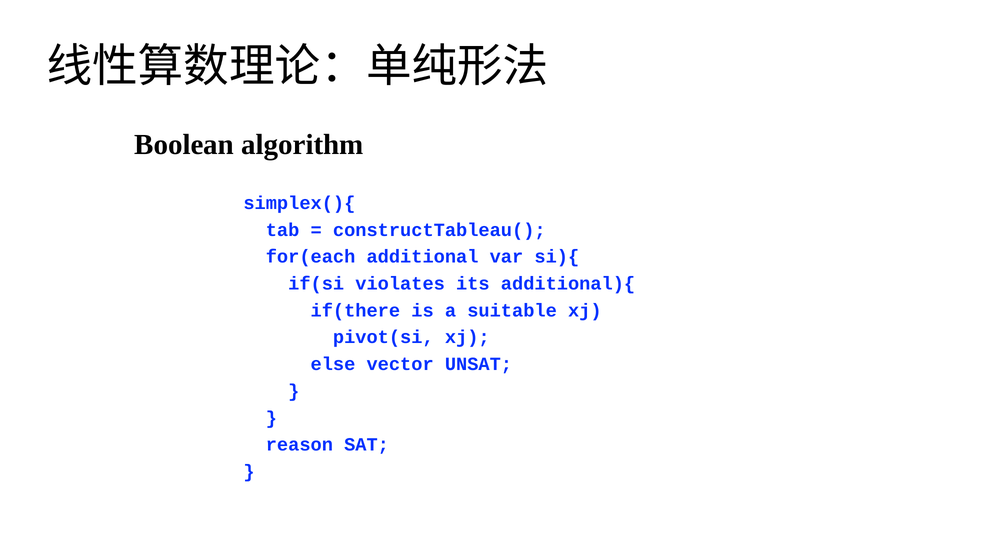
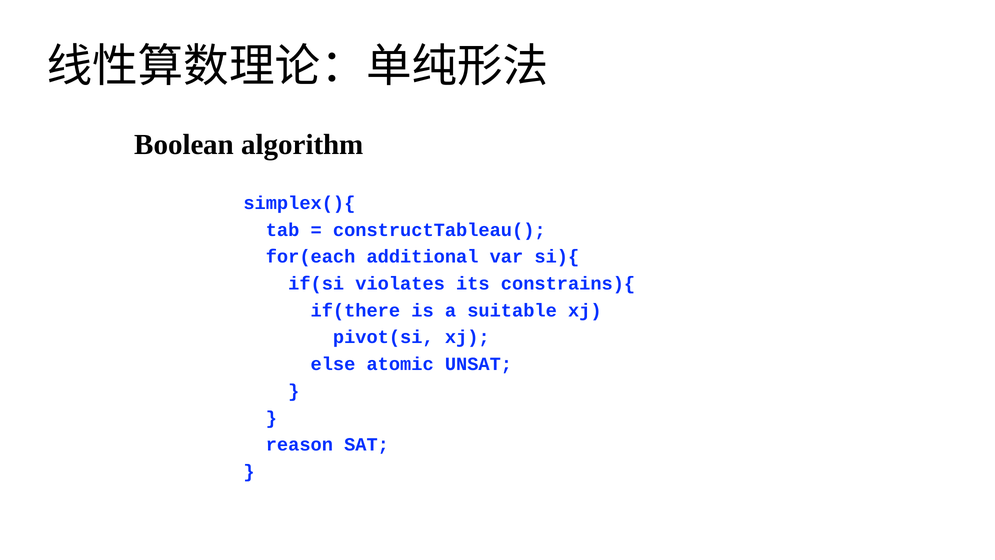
additional){: additional){ -> constrains){ (568, 283)
vector: vector -> atomic (400, 364)
